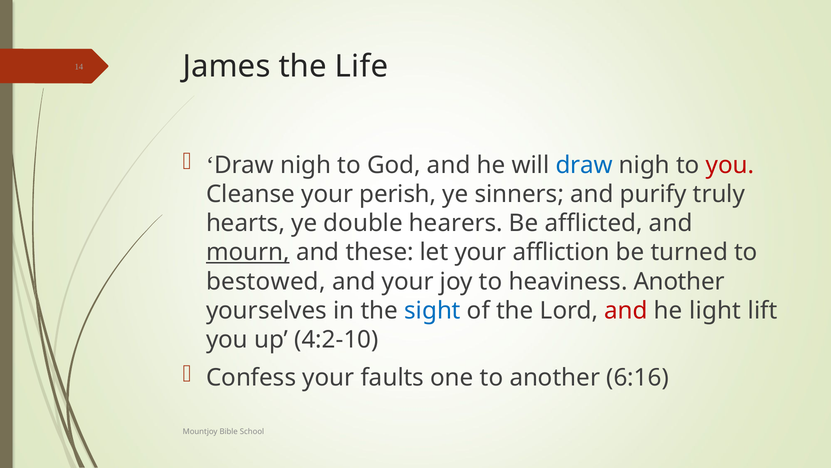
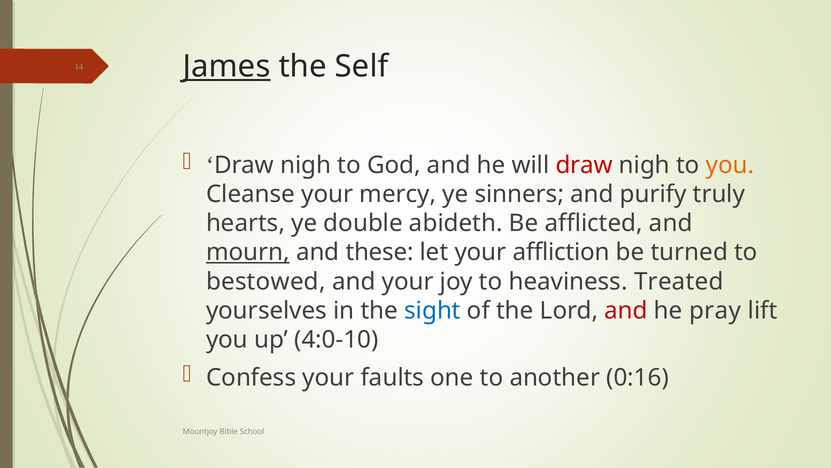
James underline: none -> present (227, 67)
Life: Life -> Self (362, 67)
draw colour: blue -> red (584, 165)
you colour: red -> orange (730, 165)
perish: perish -> mercy (398, 194)
hearers: hearers -> abideth (456, 223)
heaviness Another: Another -> Treated (679, 281)
light: light -> pray (715, 310)
4:2-10: 4:2-10 -> 4:0-10 (336, 339)
6:16: 6:16 -> 0:16 (638, 377)
